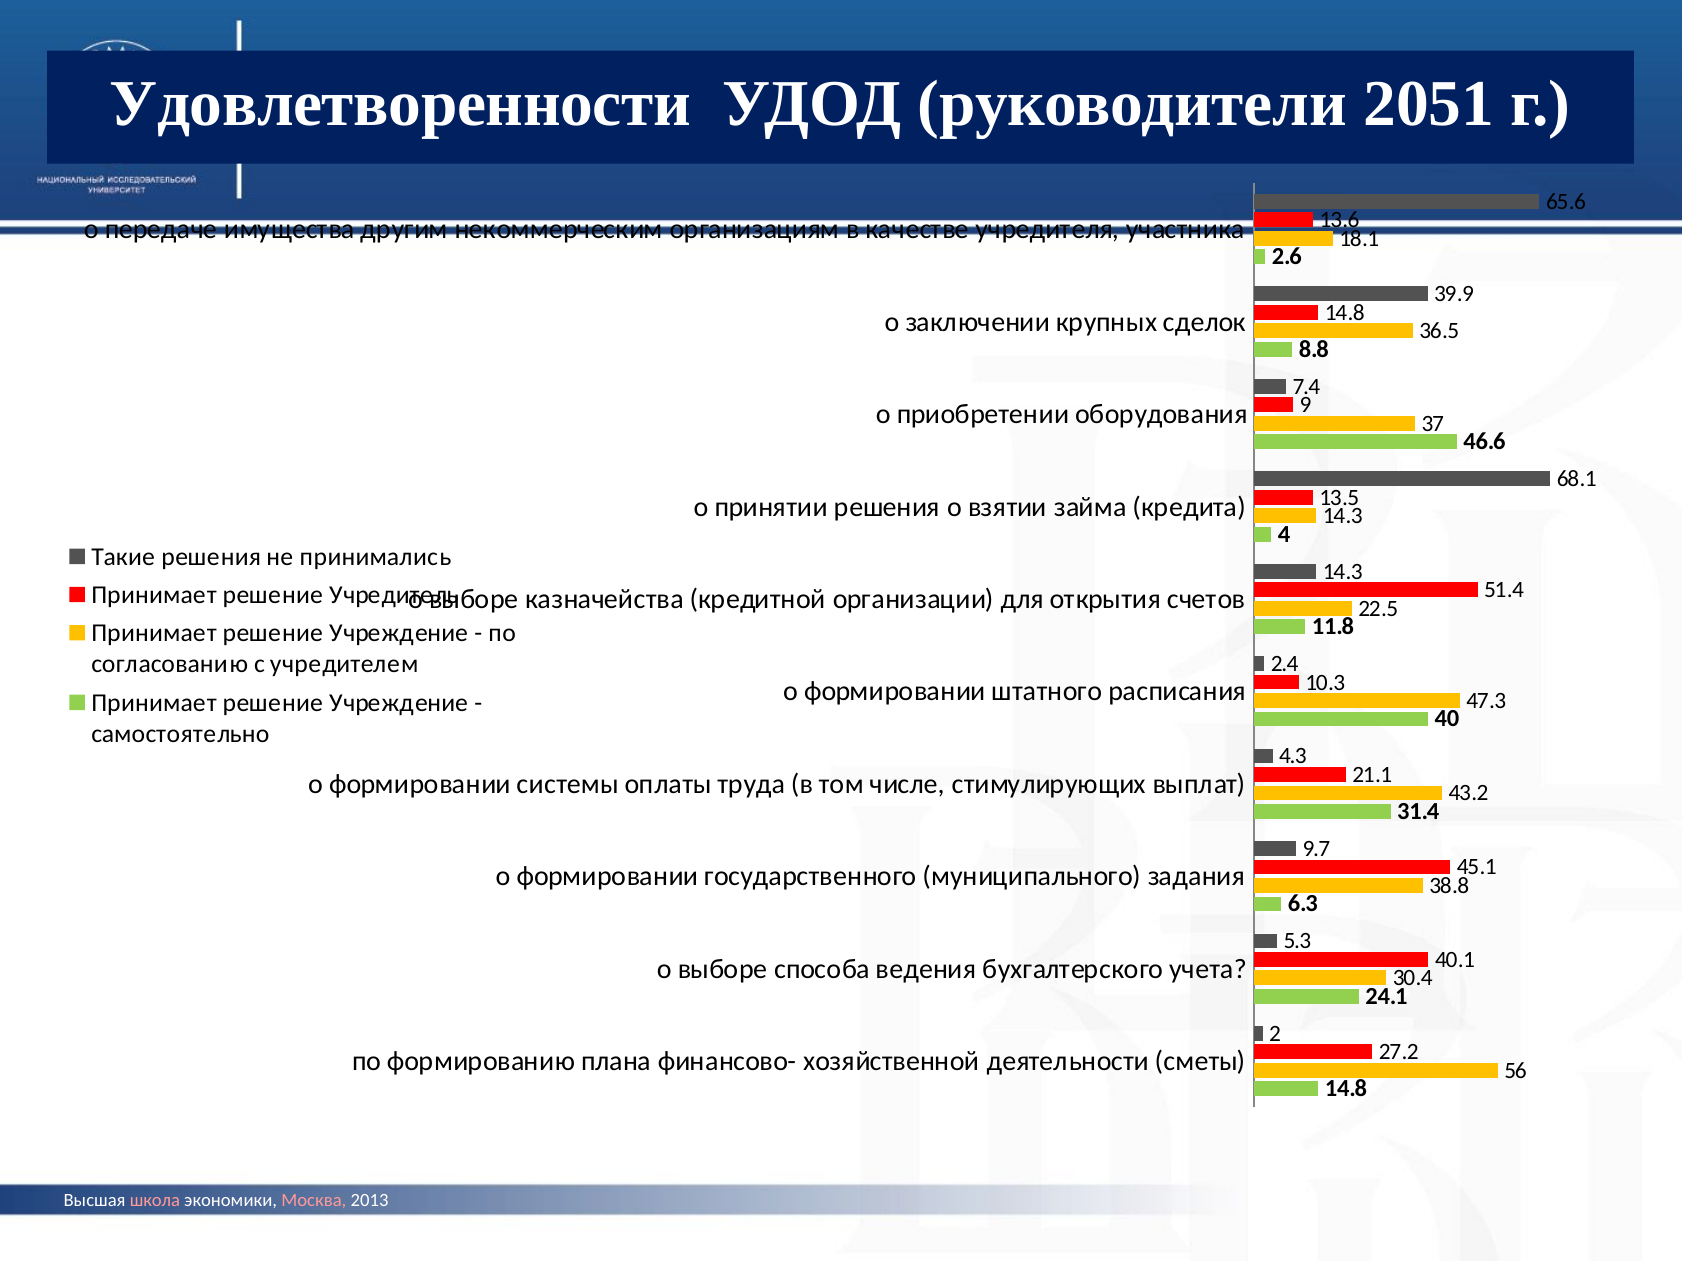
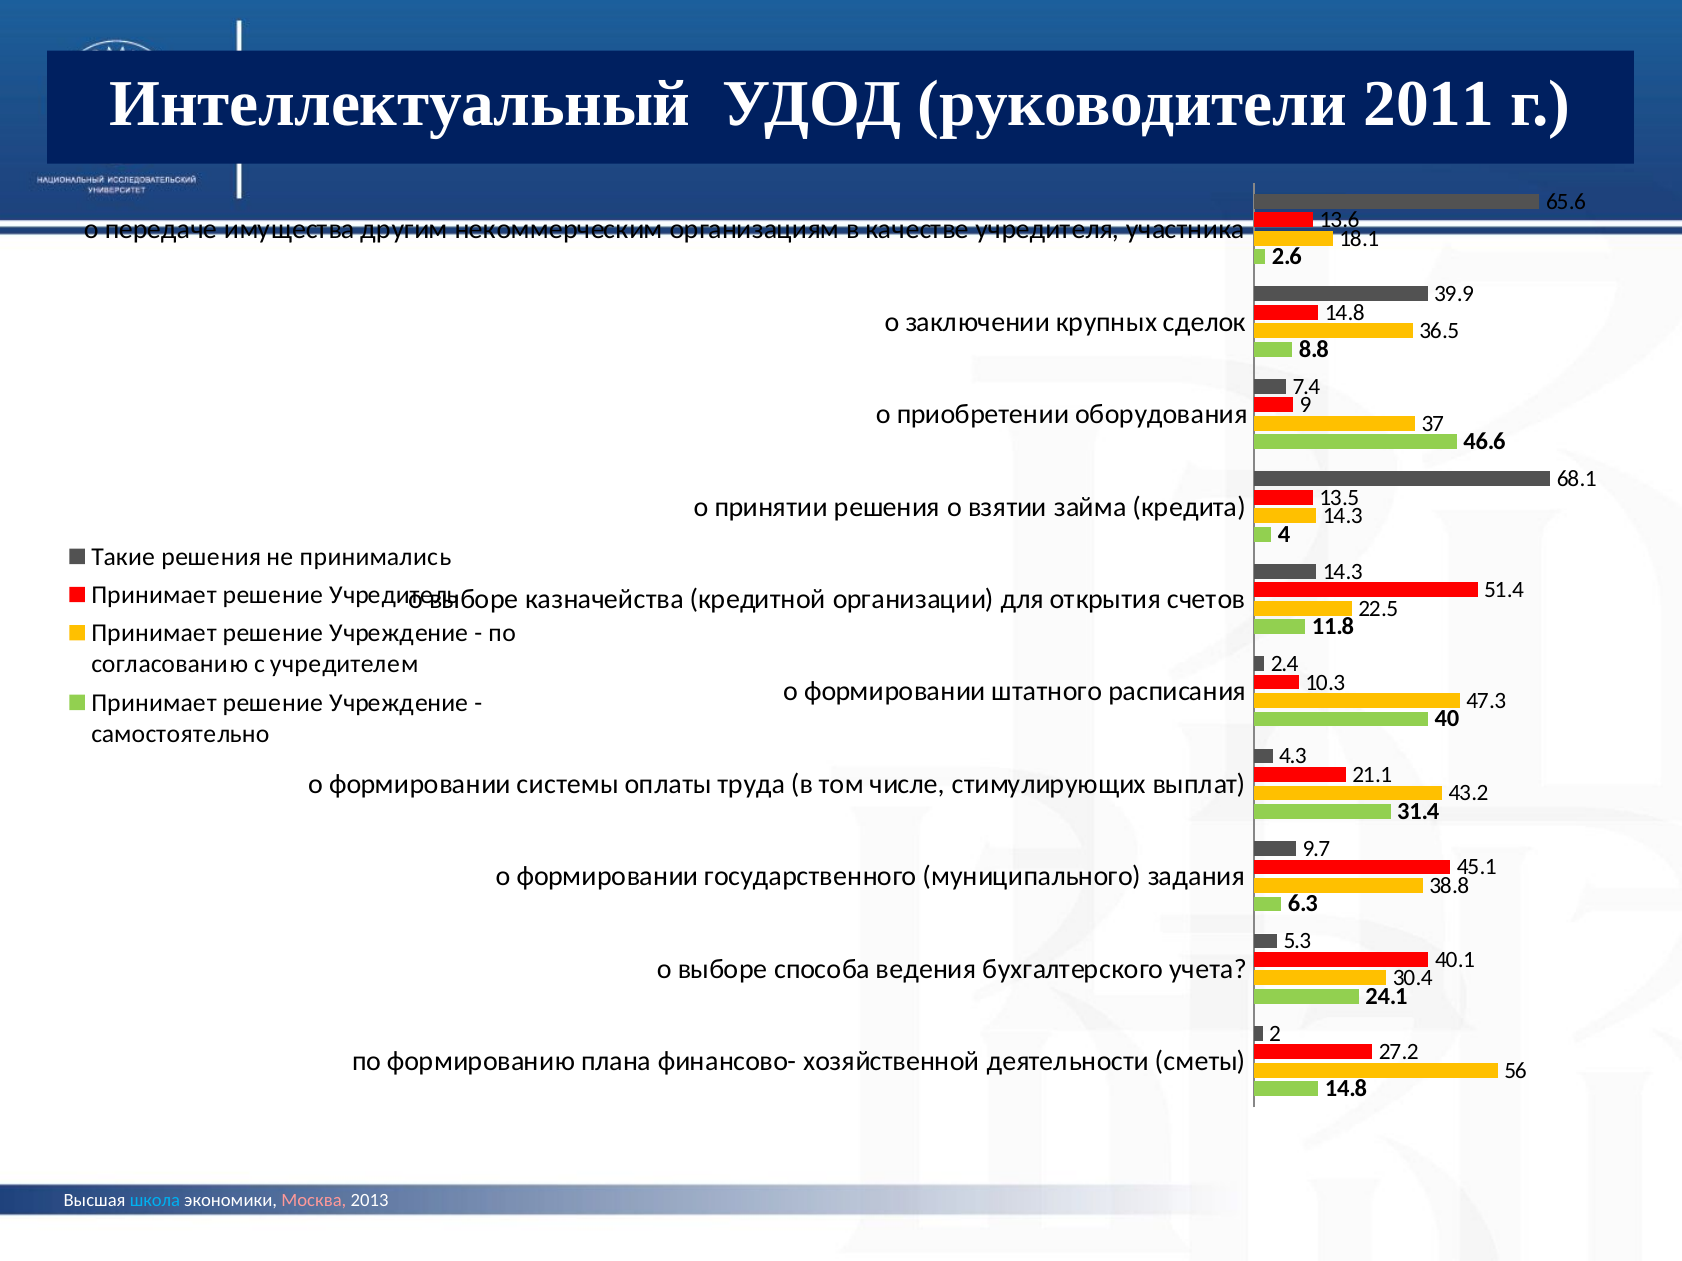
Удовлетворенности: Удовлетворенности -> Интеллектуальный (400, 104)
2051: 2051 -> 2011 (1429, 104)
школа colour: pink -> light blue (155, 1201)
